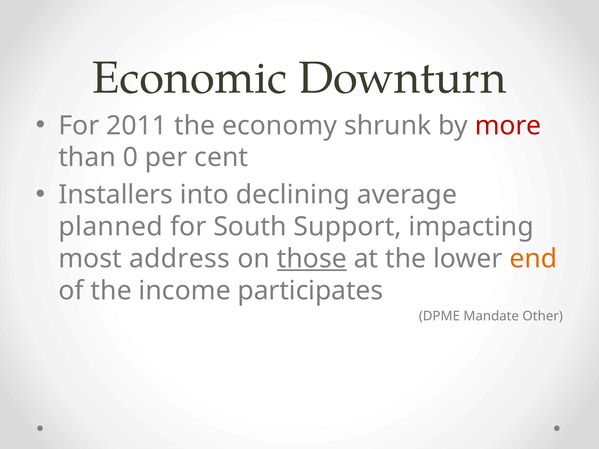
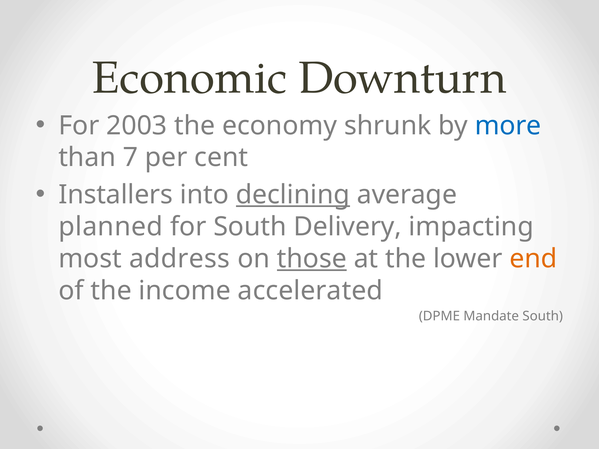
2011: 2011 -> 2003 (137, 126)
more colour: red -> blue (508, 126)
0: 0 -> 7 (130, 158)
declining underline: none -> present (293, 195)
Support: Support -> Delivery (348, 227)
participates: participates -> accelerated (310, 291)
Mandate Other: Other -> South (543, 316)
